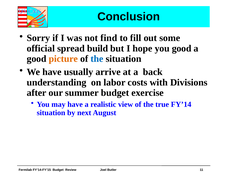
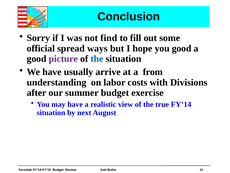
build: build -> ways (97, 48)
picture colour: orange -> purple (63, 59)
back: back -> from (153, 72)
